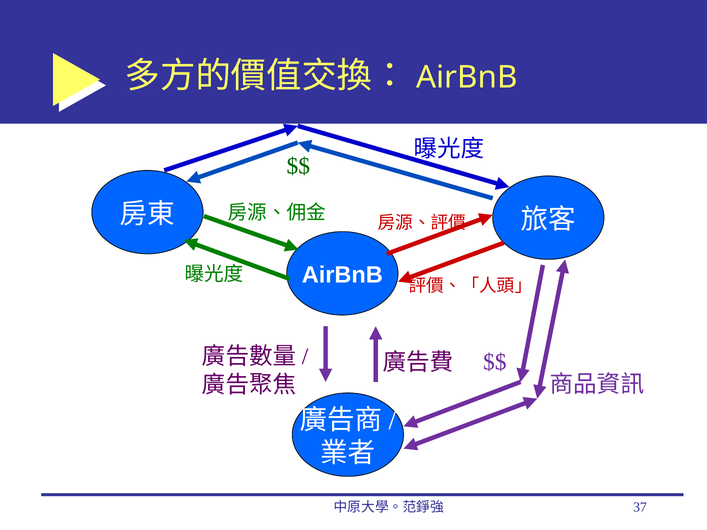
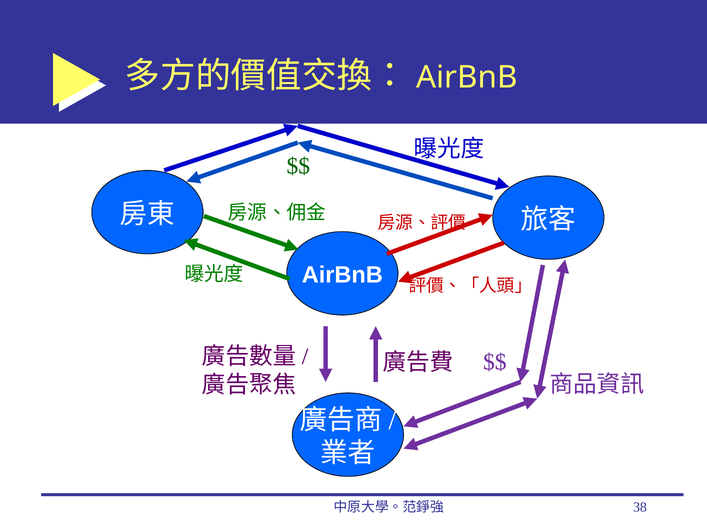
37: 37 -> 38 (640, 508)
